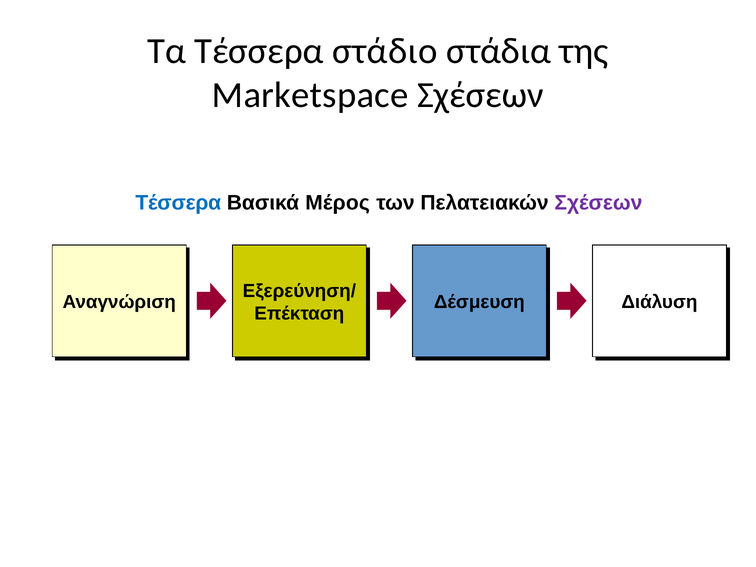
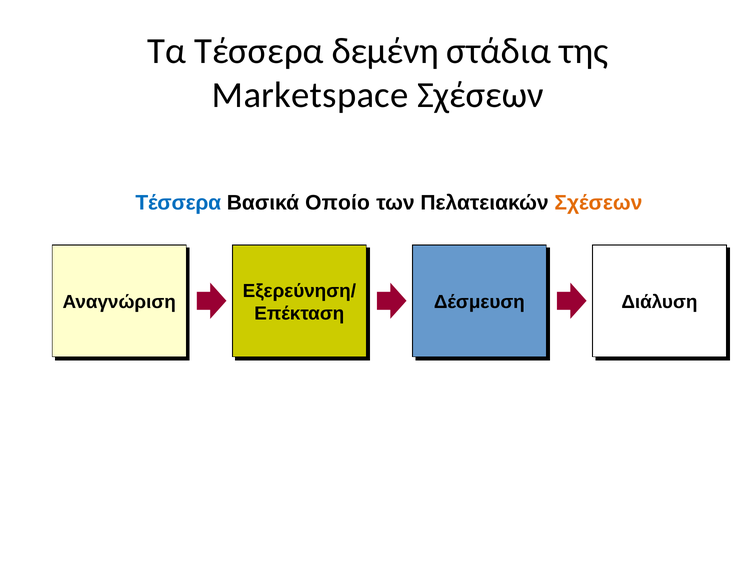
στάδιο: στάδιο -> δεμένη (385, 51)
Μέρος: Μέρος -> Οποίο (338, 203)
Σχέσεων colour: purple -> orange (598, 203)
